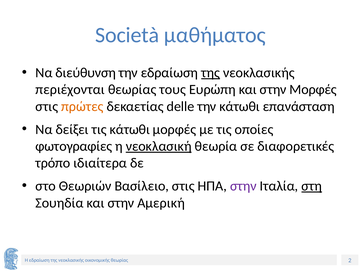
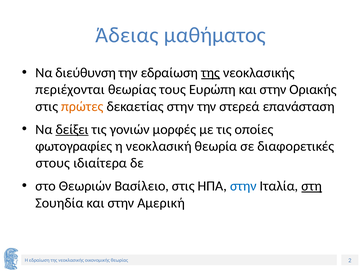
Società: Società -> Άδειας (127, 35)
στην Μορφές: Μορφές -> Οριακής (313, 90)
δεκαετίας delle: delle -> στην (180, 106)
την κάτωθι: κάτωθι -> στερεά (240, 106)
δείξει underline: none -> present (72, 129)
τις κάτωθι: κάτωθι -> γονιών (130, 129)
νεοκλασική underline: present -> none (159, 146)
τρόπο: τρόπο -> στους (53, 163)
στην colour: purple -> blue (243, 186)
